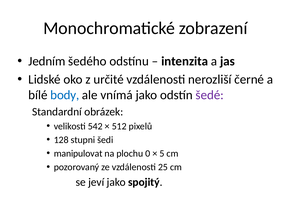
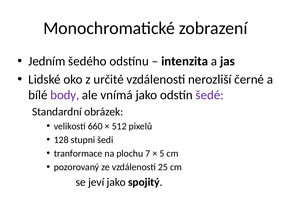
body colour: blue -> purple (65, 95)
542: 542 -> 660 (95, 126)
manipulovat: manipulovat -> tranformace (78, 153)
0: 0 -> 7 (148, 153)
